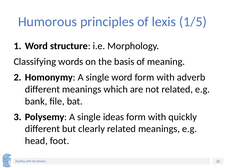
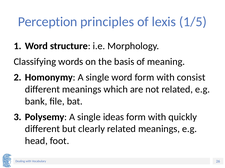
Humorous: Humorous -> Perception (48, 22)
adverb: adverb -> consist (191, 78)
